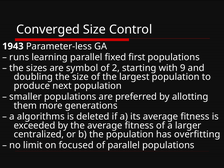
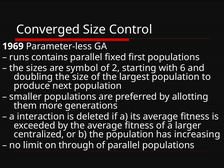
1943: 1943 -> 1969 (13, 46)
learning: learning -> contains (50, 57)
9: 9 -> 6 (183, 68)
algorithms: algorithms -> interaction (41, 116)
overfitting: overfitting -> increasing (197, 134)
focused: focused -> through (76, 145)
